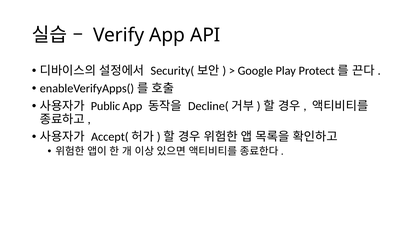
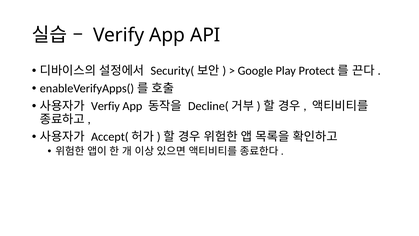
Public: Public -> Verfiy (105, 106)
